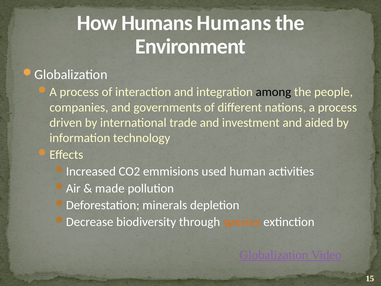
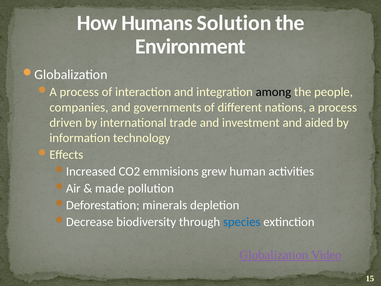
Humans Humans: Humans -> Solution (234, 23)
used: used -> grew (214, 171)
species colour: orange -> blue (242, 222)
